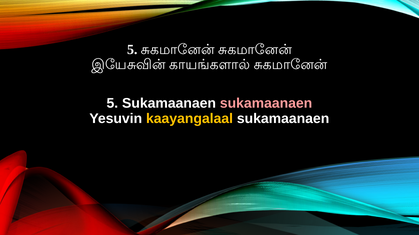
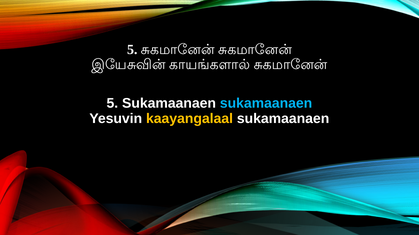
sukamaanaen colour: pink -> light blue (266, 104)
